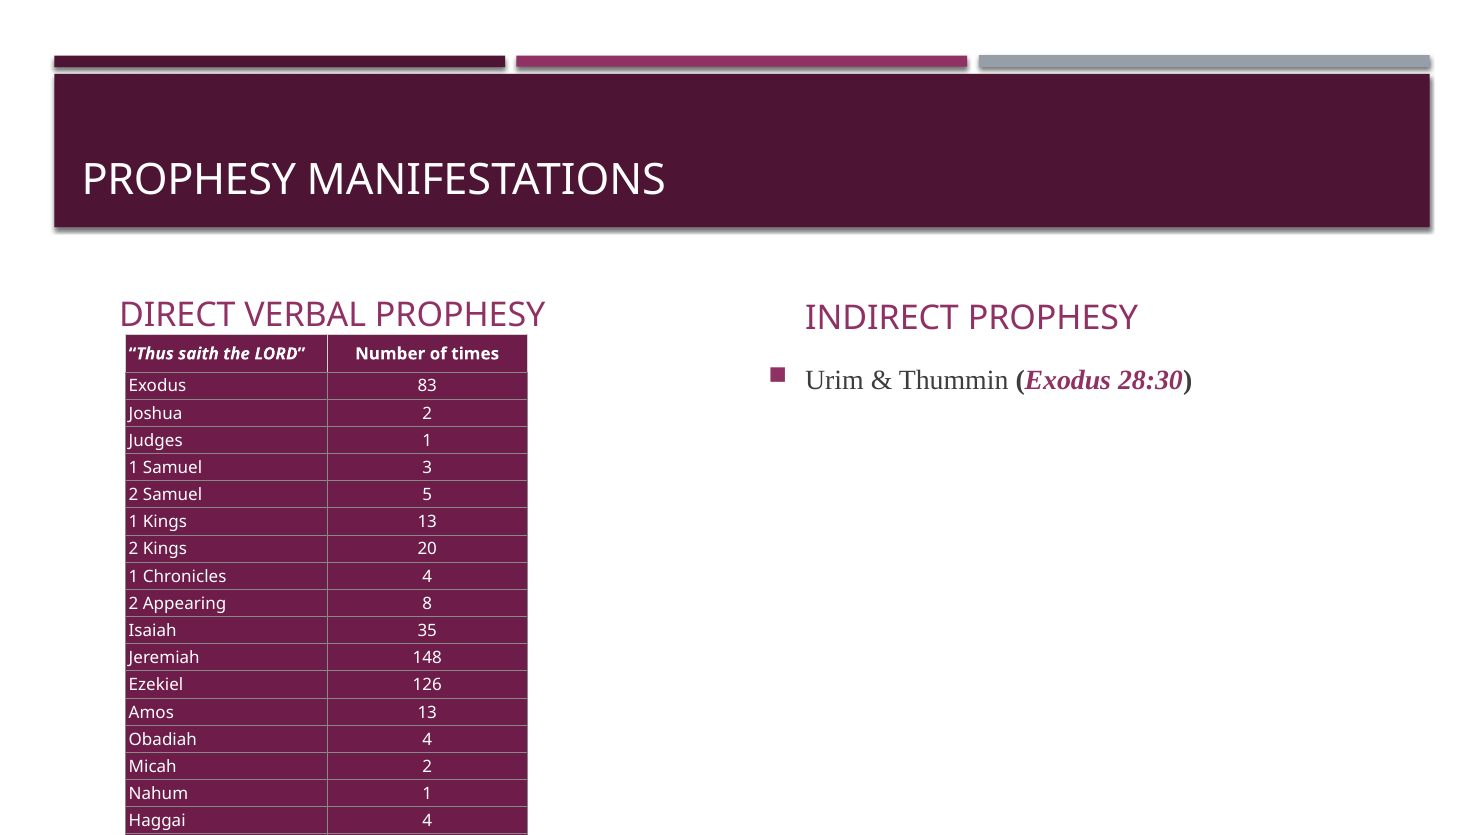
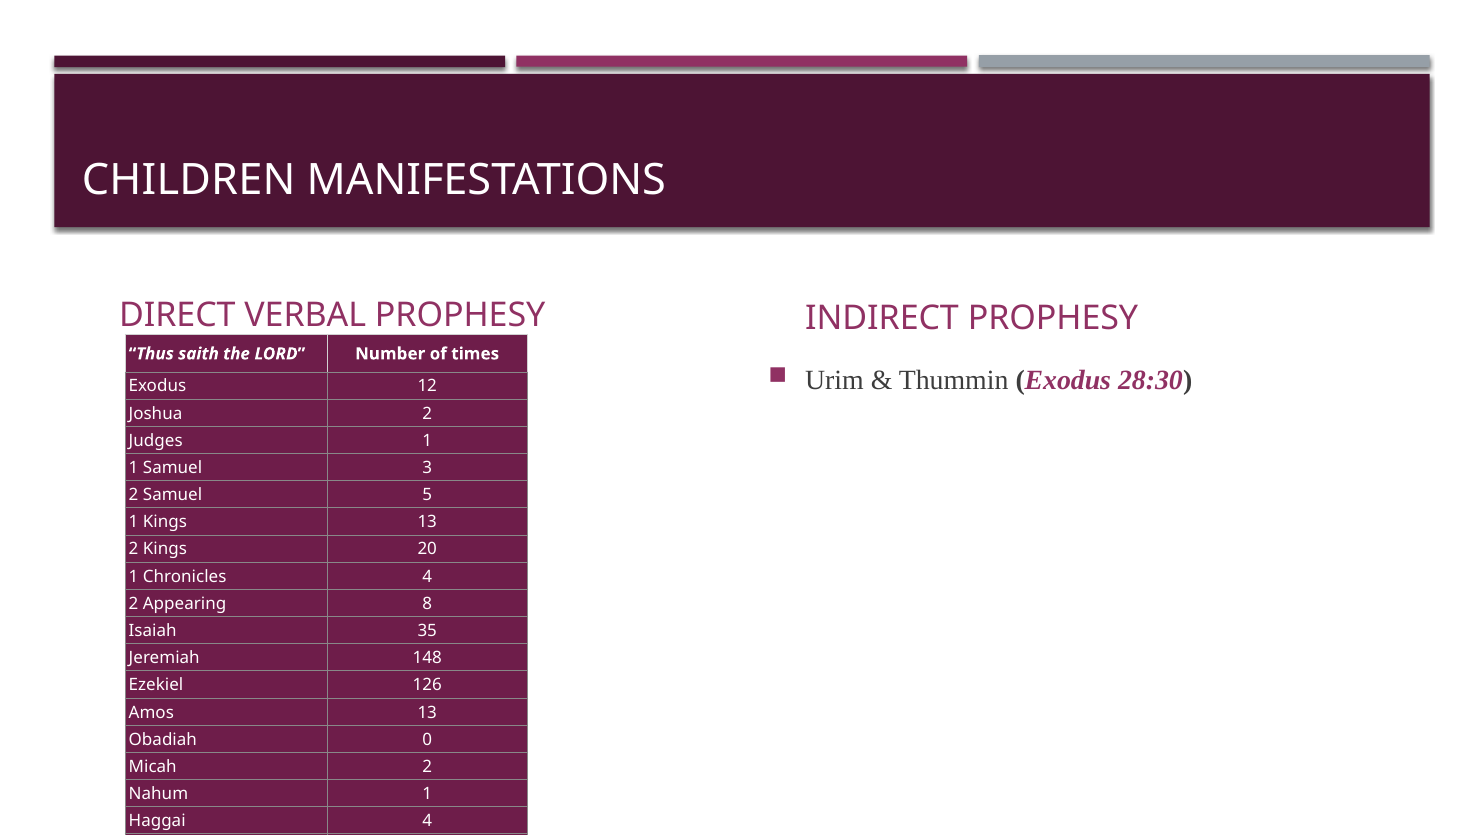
PROPHESY: PROPHESY -> CHILDREN (189, 181)
83: 83 -> 12 (427, 386)
Obadiah 4: 4 -> 0 (427, 739)
